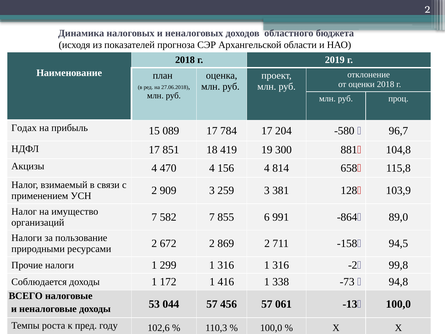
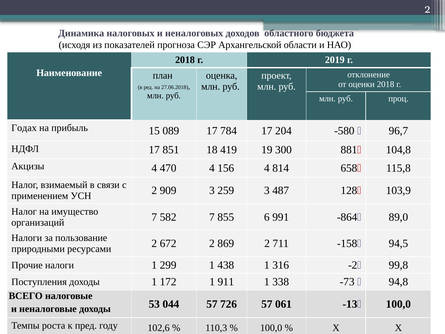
381: 381 -> 487 (281, 190)
299 1 316: 316 -> 438 (226, 265)
Соблюдается: Соблюдается -> Поступления (39, 282)
416: 416 -> 911 (226, 282)
456: 456 -> 726 (229, 304)
